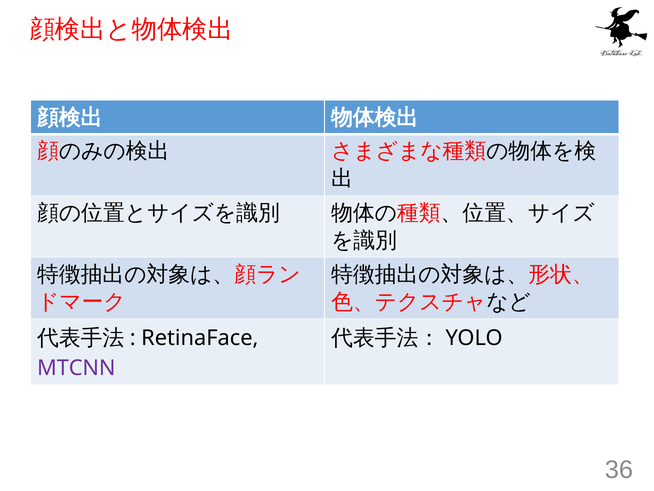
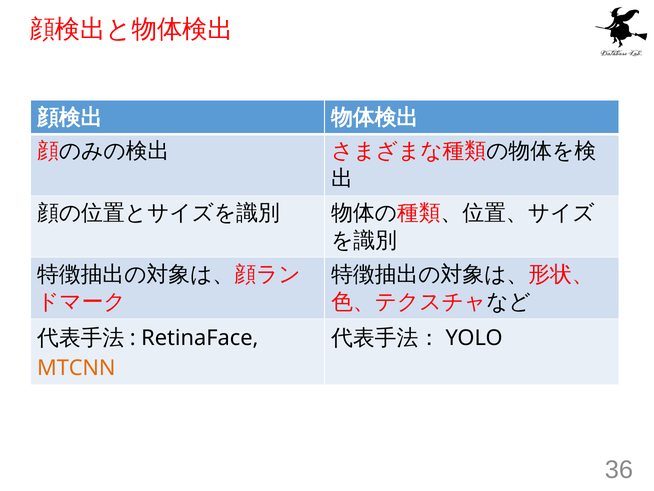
MTCNN colour: purple -> orange (76, 368)
